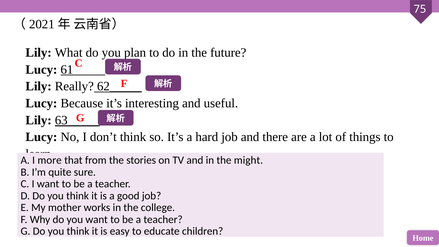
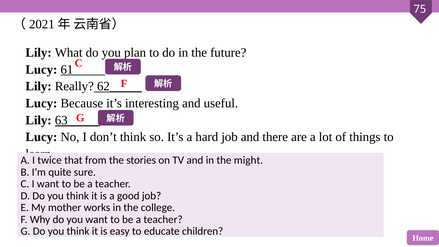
more: more -> twice (50, 160)
